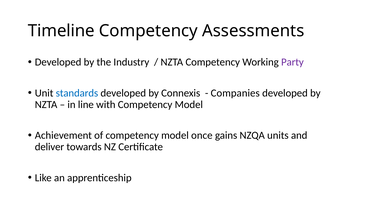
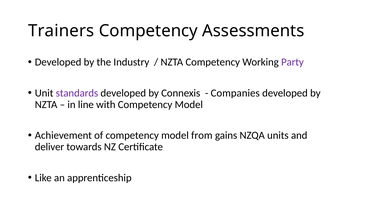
Timeline: Timeline -> Trainers (61, 31)
standards colour: blue -> purple (77, 93)
once: once -> from (202, 135)
